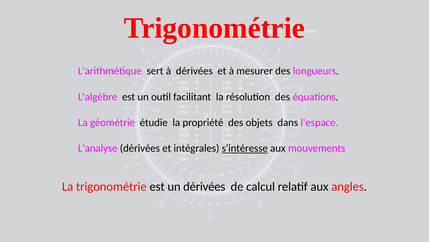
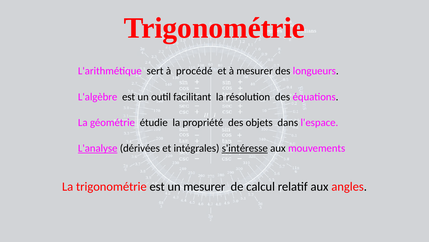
à dérivées: dérivées -> procédé (194, 71)
L'analyse underline: none -> present (98, 148)
un dérivées: dérivées -> mesurer (204, 186)
